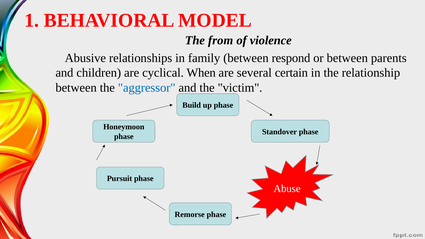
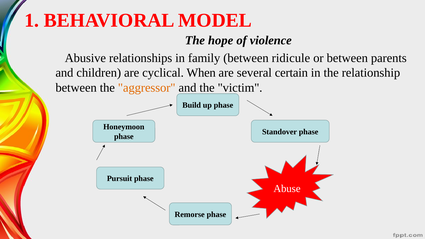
from: from -> hope (221, 41)
respond: respond -> ridicule (291, 58)
aggressor colour: blue -> orange (147, 88)
